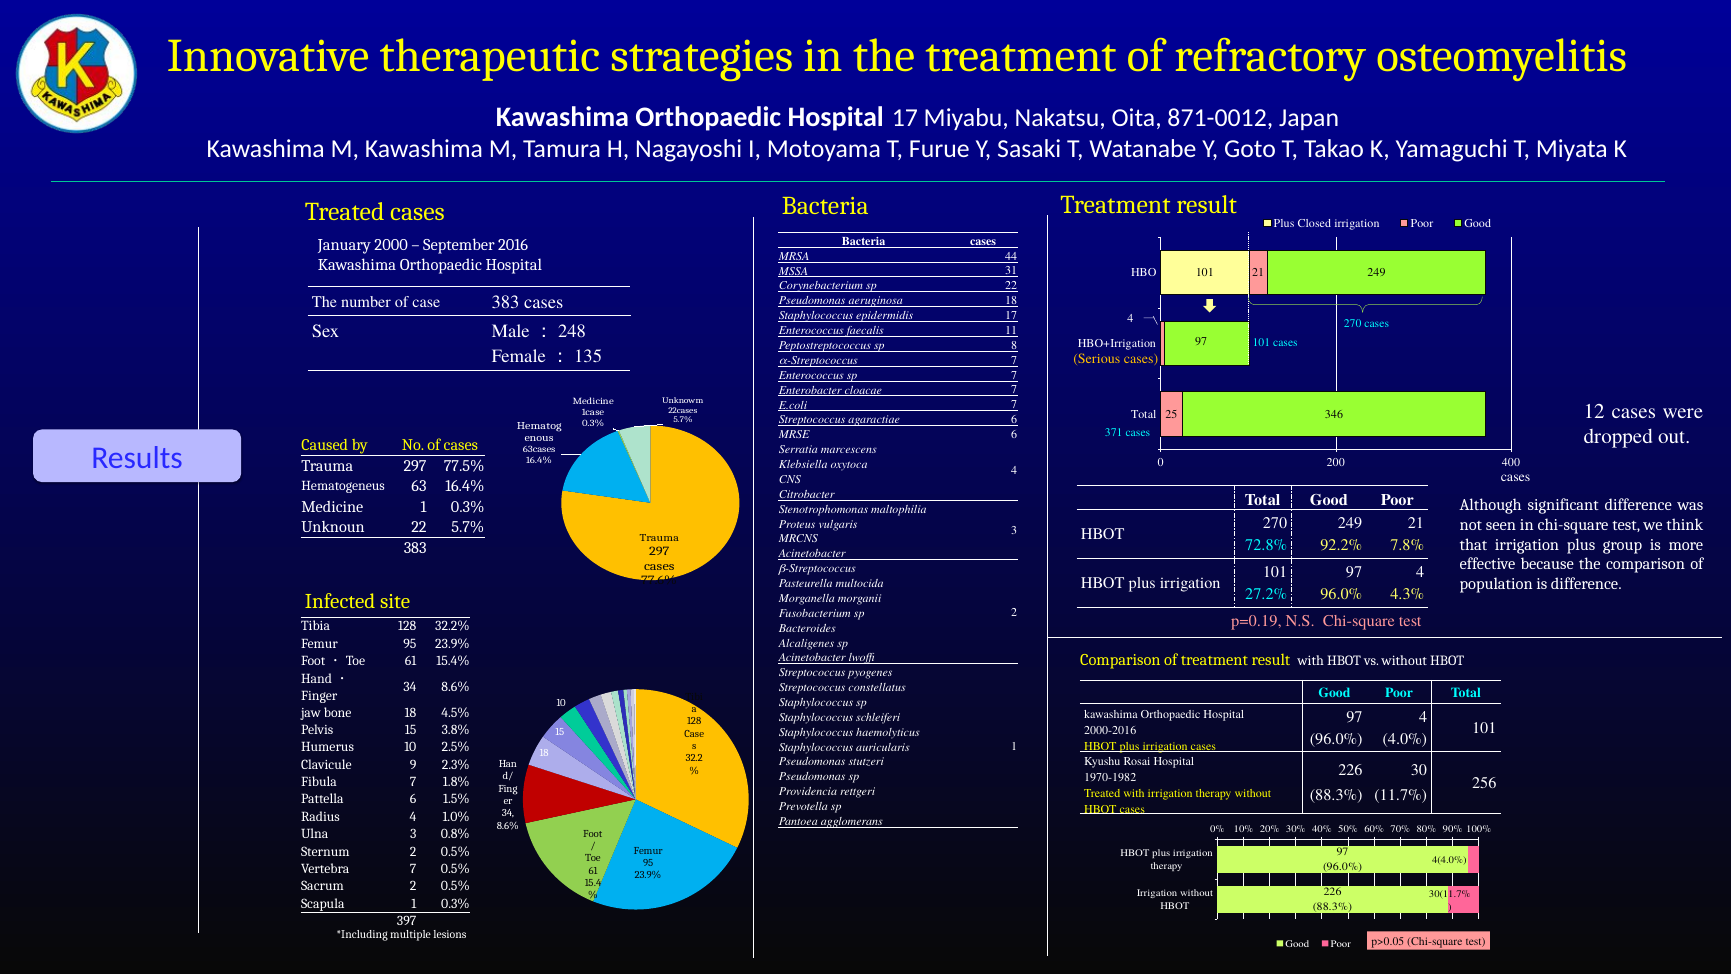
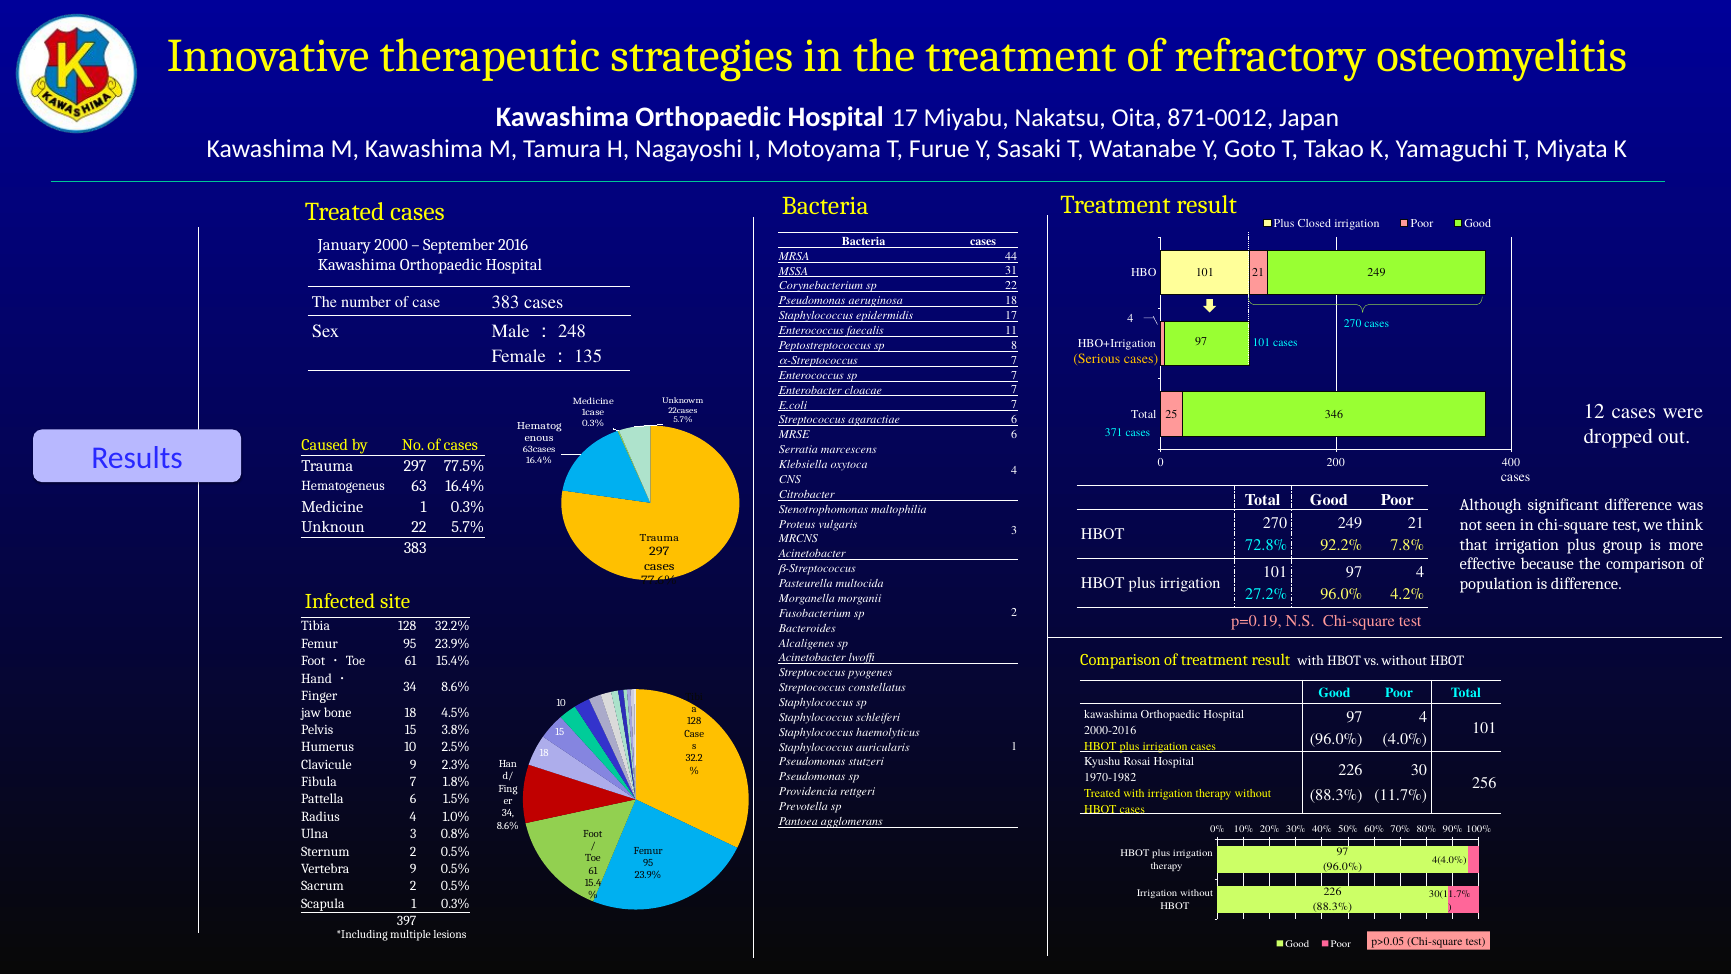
4.3%: 4.3% -> 4.2% (1407, 594)
Vertebra 7: 7 -> 9 (413, 869)
